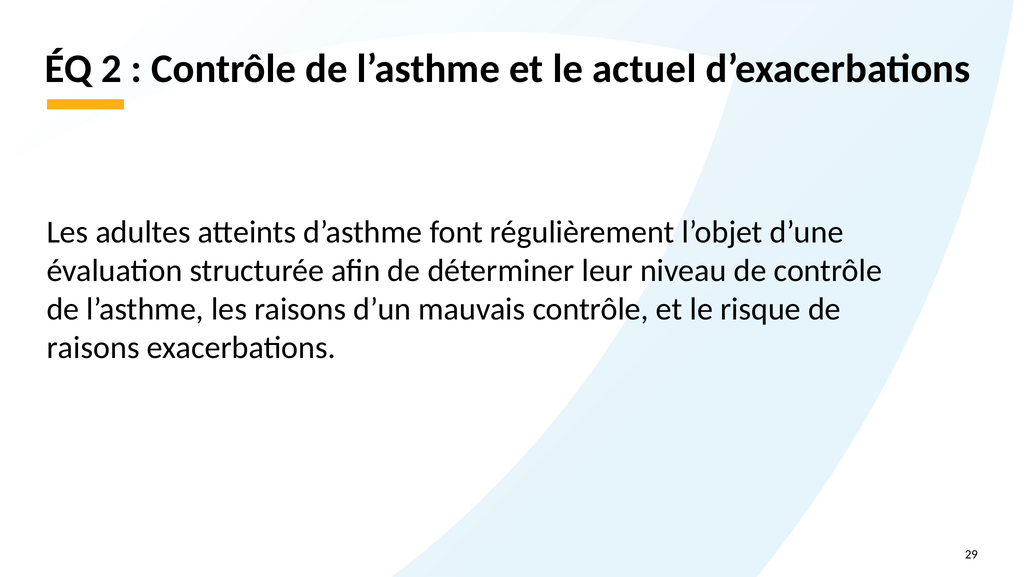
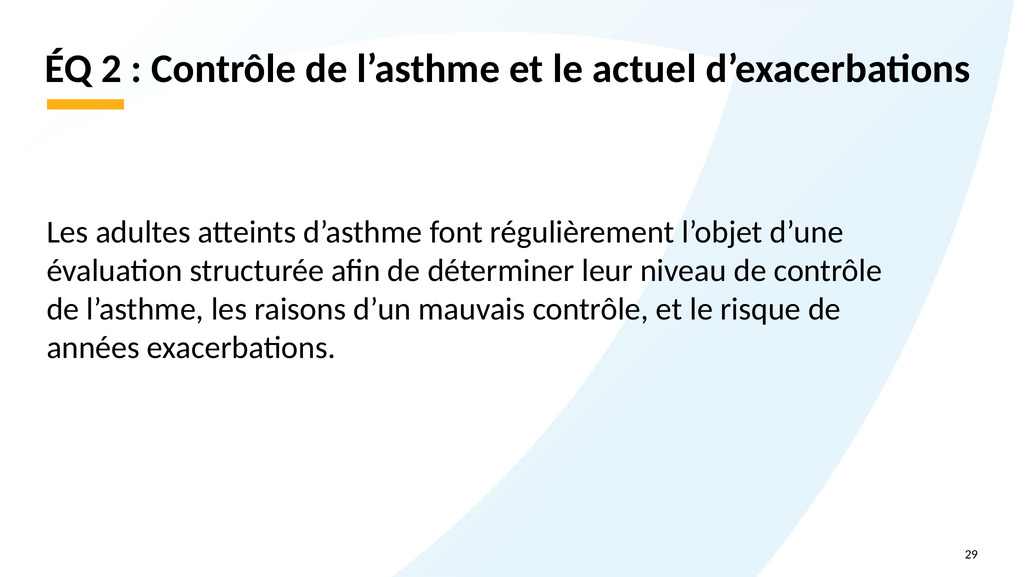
raisons: raisons -> années (93, 348)
